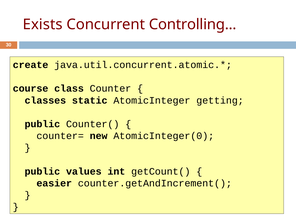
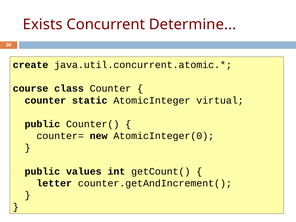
Controlling: Controlling -> Determine (193, 24)
classes: classes -> counter (45, 100)
getting: getting -> virtual (220, 100)
easier: easier -> letter (54, 183)
